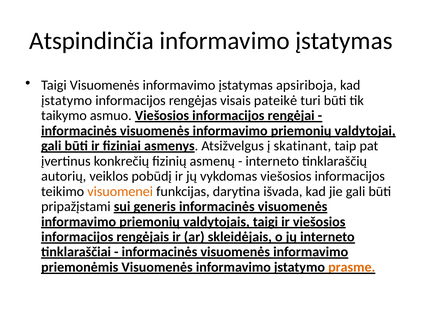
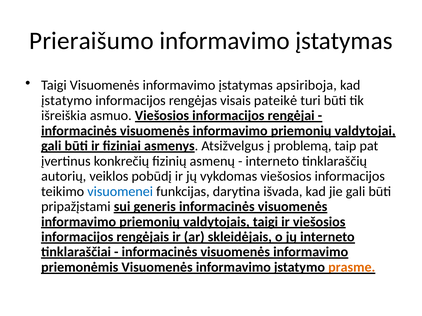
Atspindinčia: Atspindinčia -> Prieraišumo (91, 41)
taikymo: taikymo -> išreiškia (64, 116)
skatinant: skatinant -> problemą (303, 146)
visuomenei colour: orange -> blue (120, 192)
